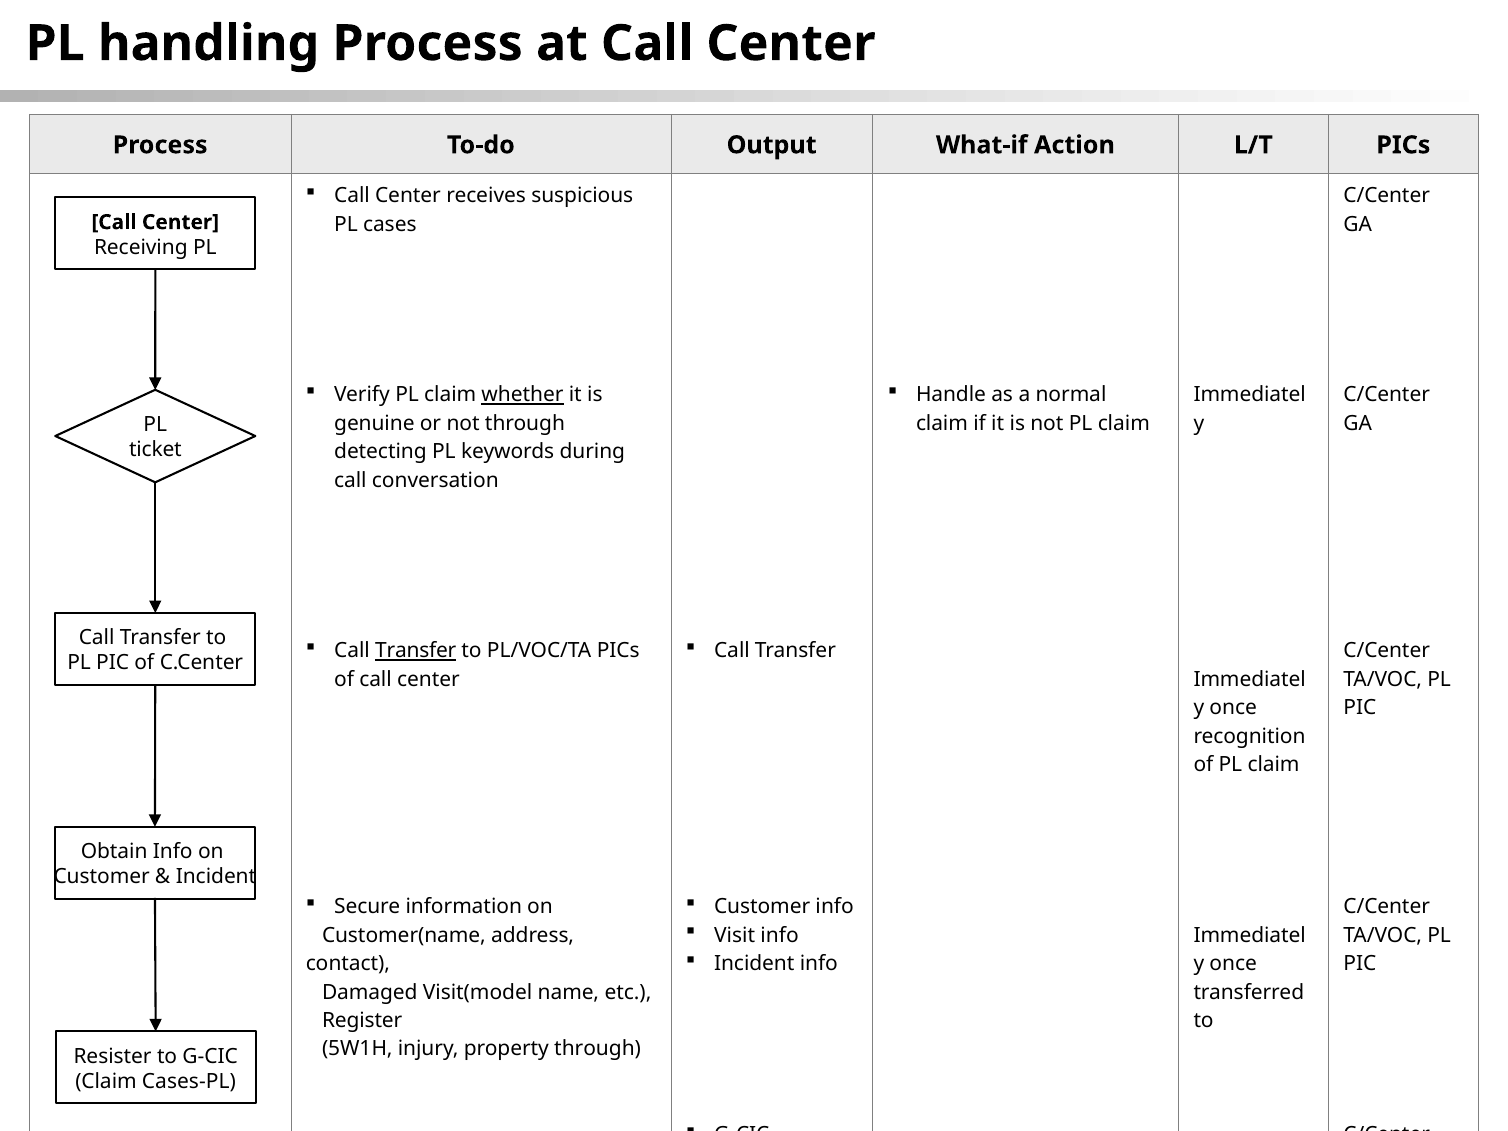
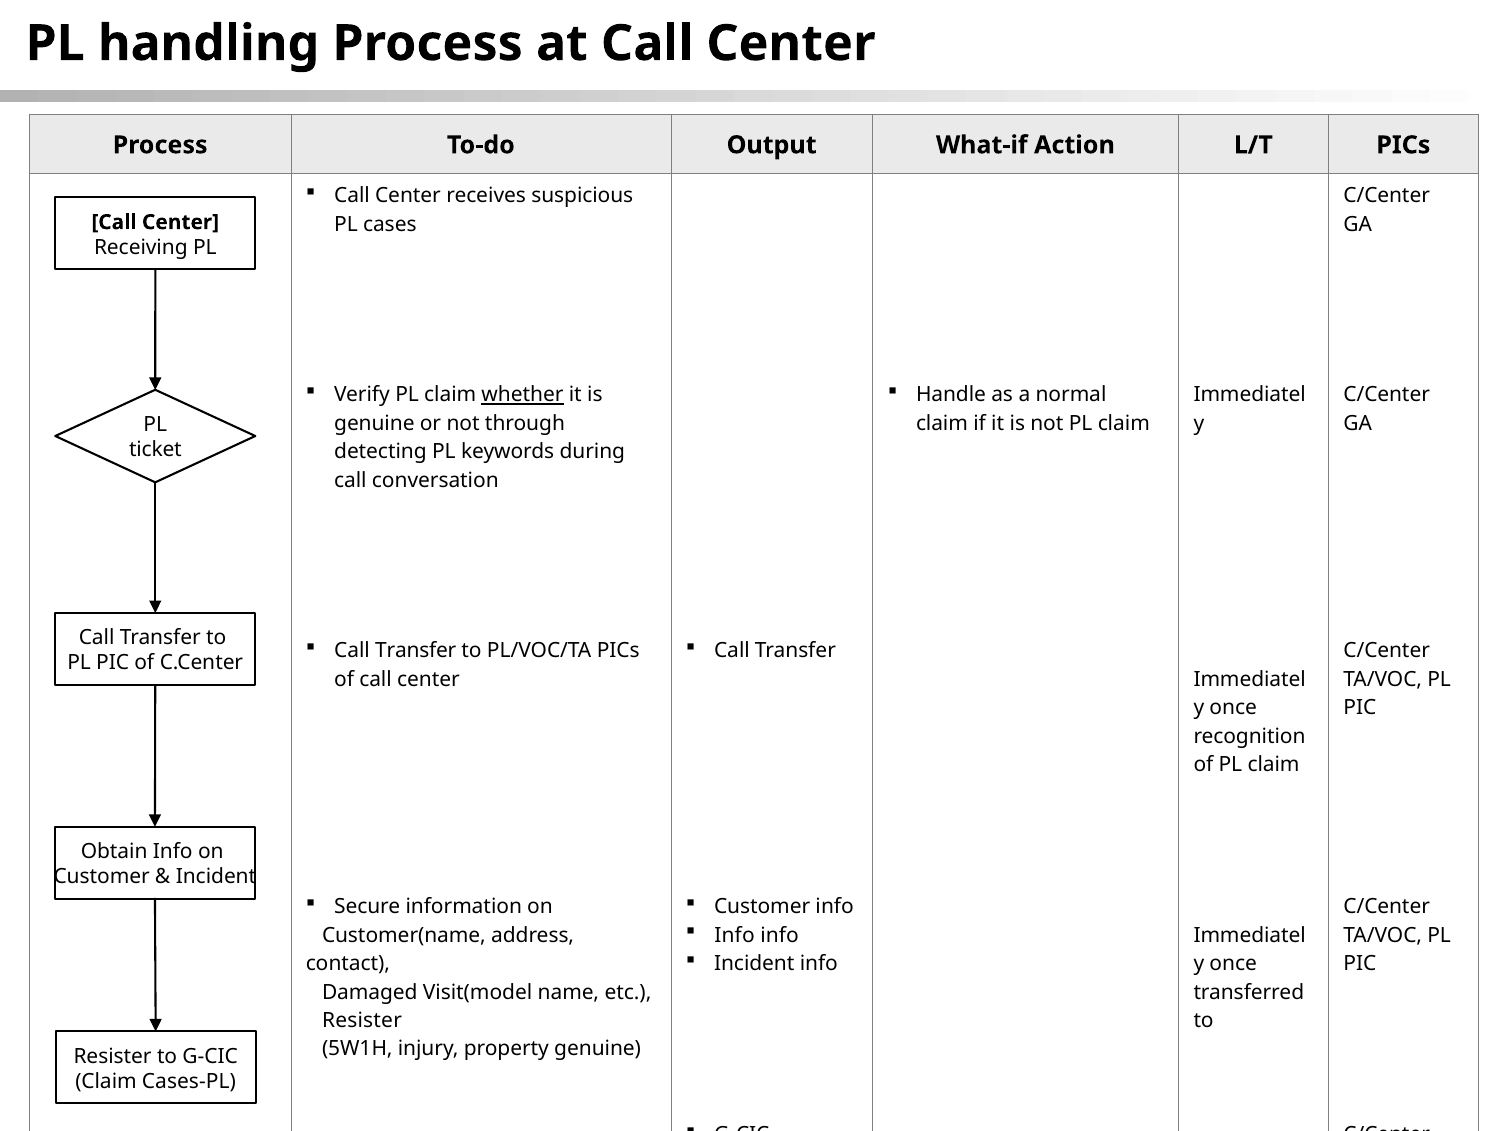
Transfer underline: present -> none (416, 651)
Visit: Visit -> Info (735, 935)
Register: Register -> Resister (362, 1021)
property through: through -> genuine (598, 1049)
